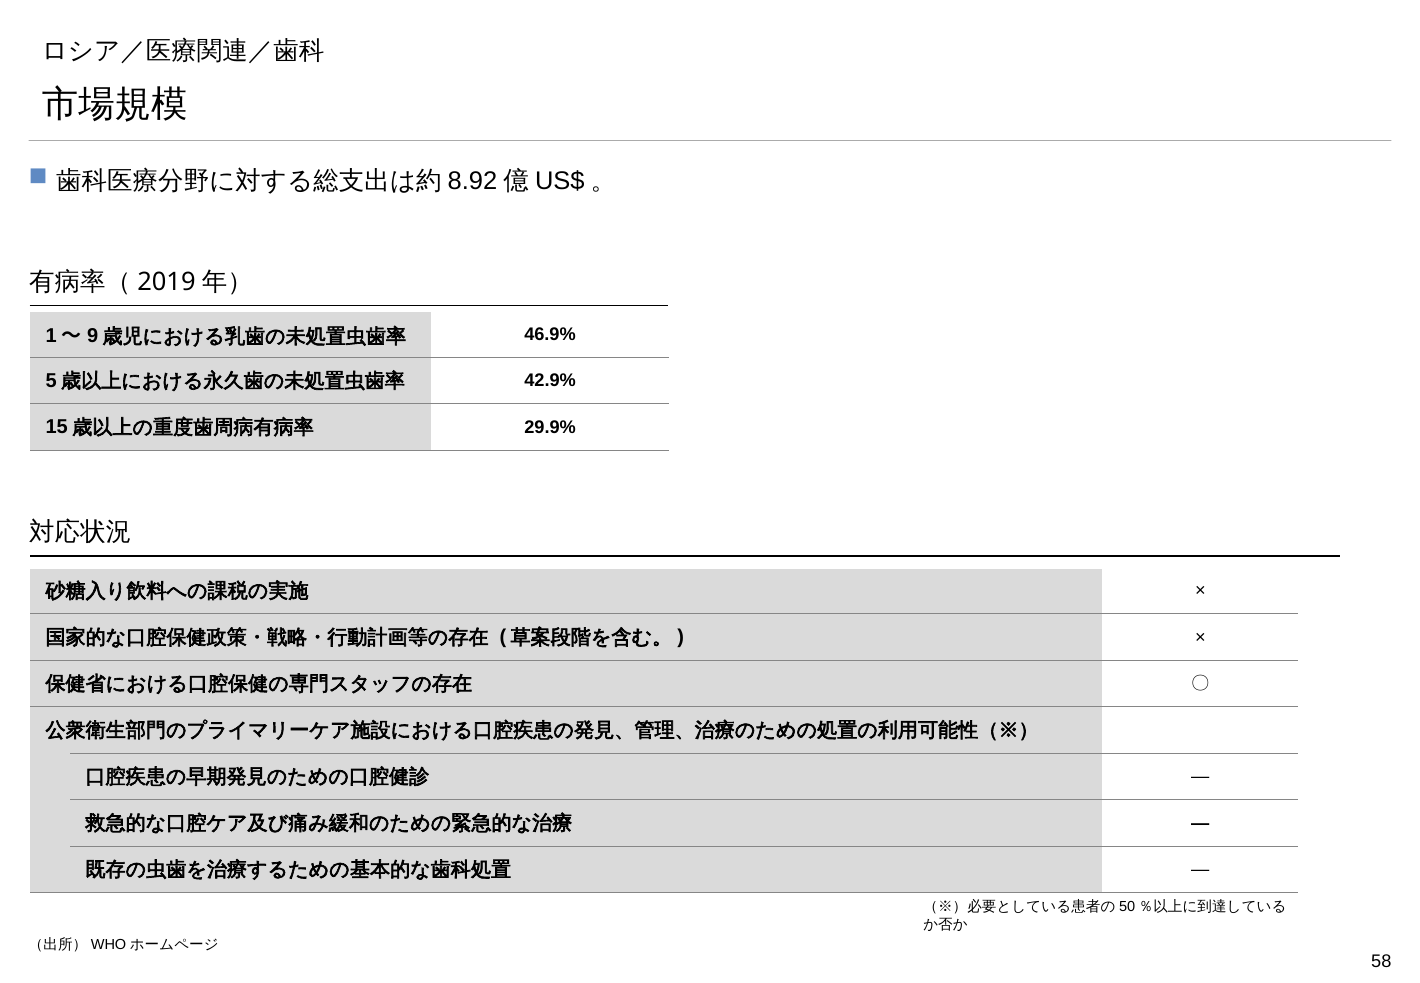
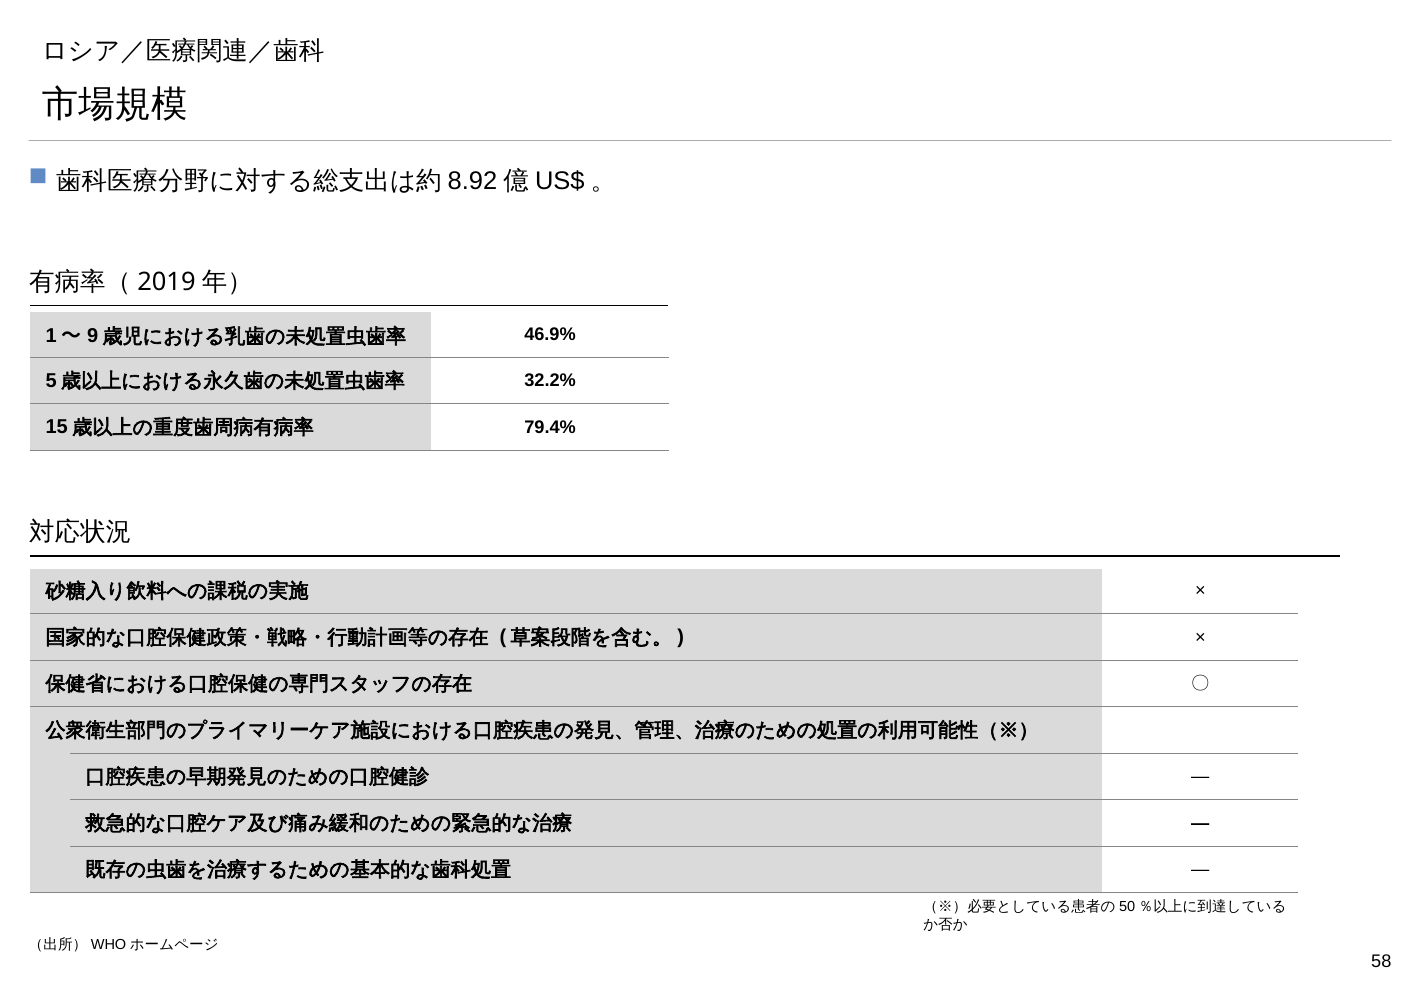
42.9%: 42.9% -> 32.2% (550, 381)
29.9%: 29.9% -> 79.4% (550, 427)
